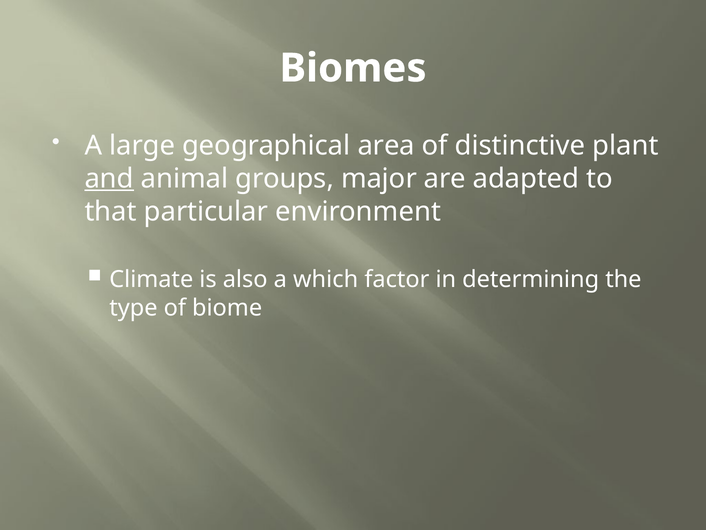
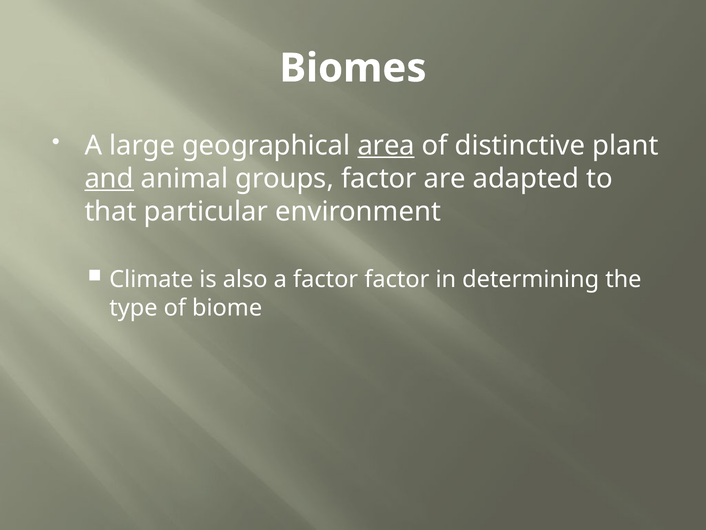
area underline: none -> present (386, 145)
groups major: major -> factor (379, 178)
a which: which -> factor (326, 279)
